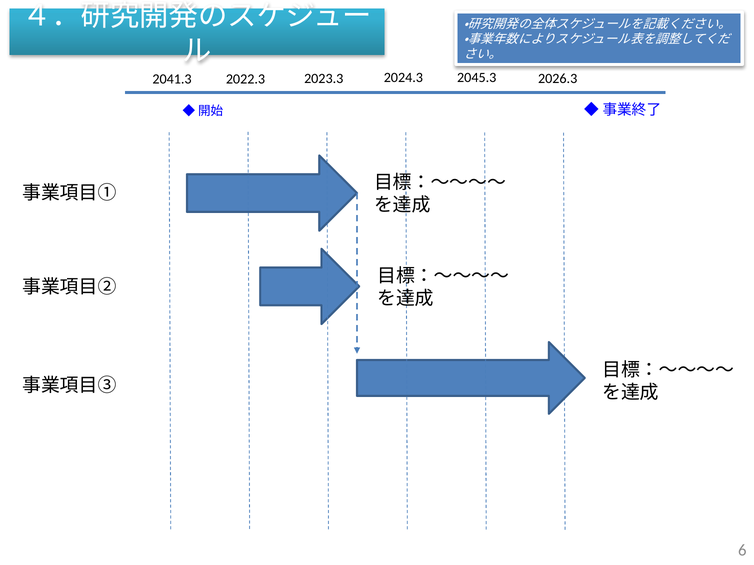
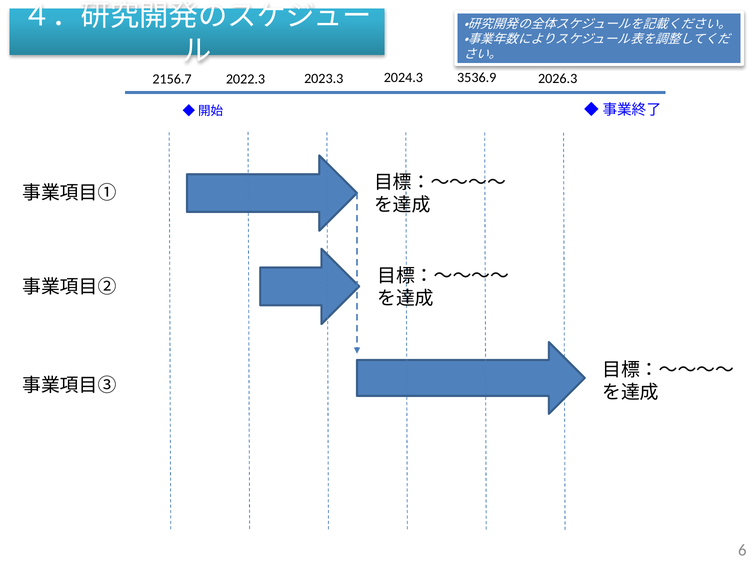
2045.3: 2045.3 -> 3536.9 (477, 78)
2041.3: 2041.3 -> 2156.7 (172, 79)
